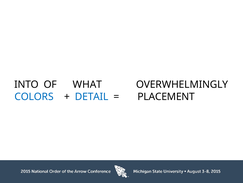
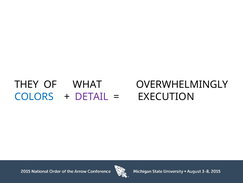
INTO: INTO -> THEY (27, 84)
DETAIL colour: blue -> purple (92, 96)
PLACEMENT: PLACEMENT -> EXECUTION (166, 96)
